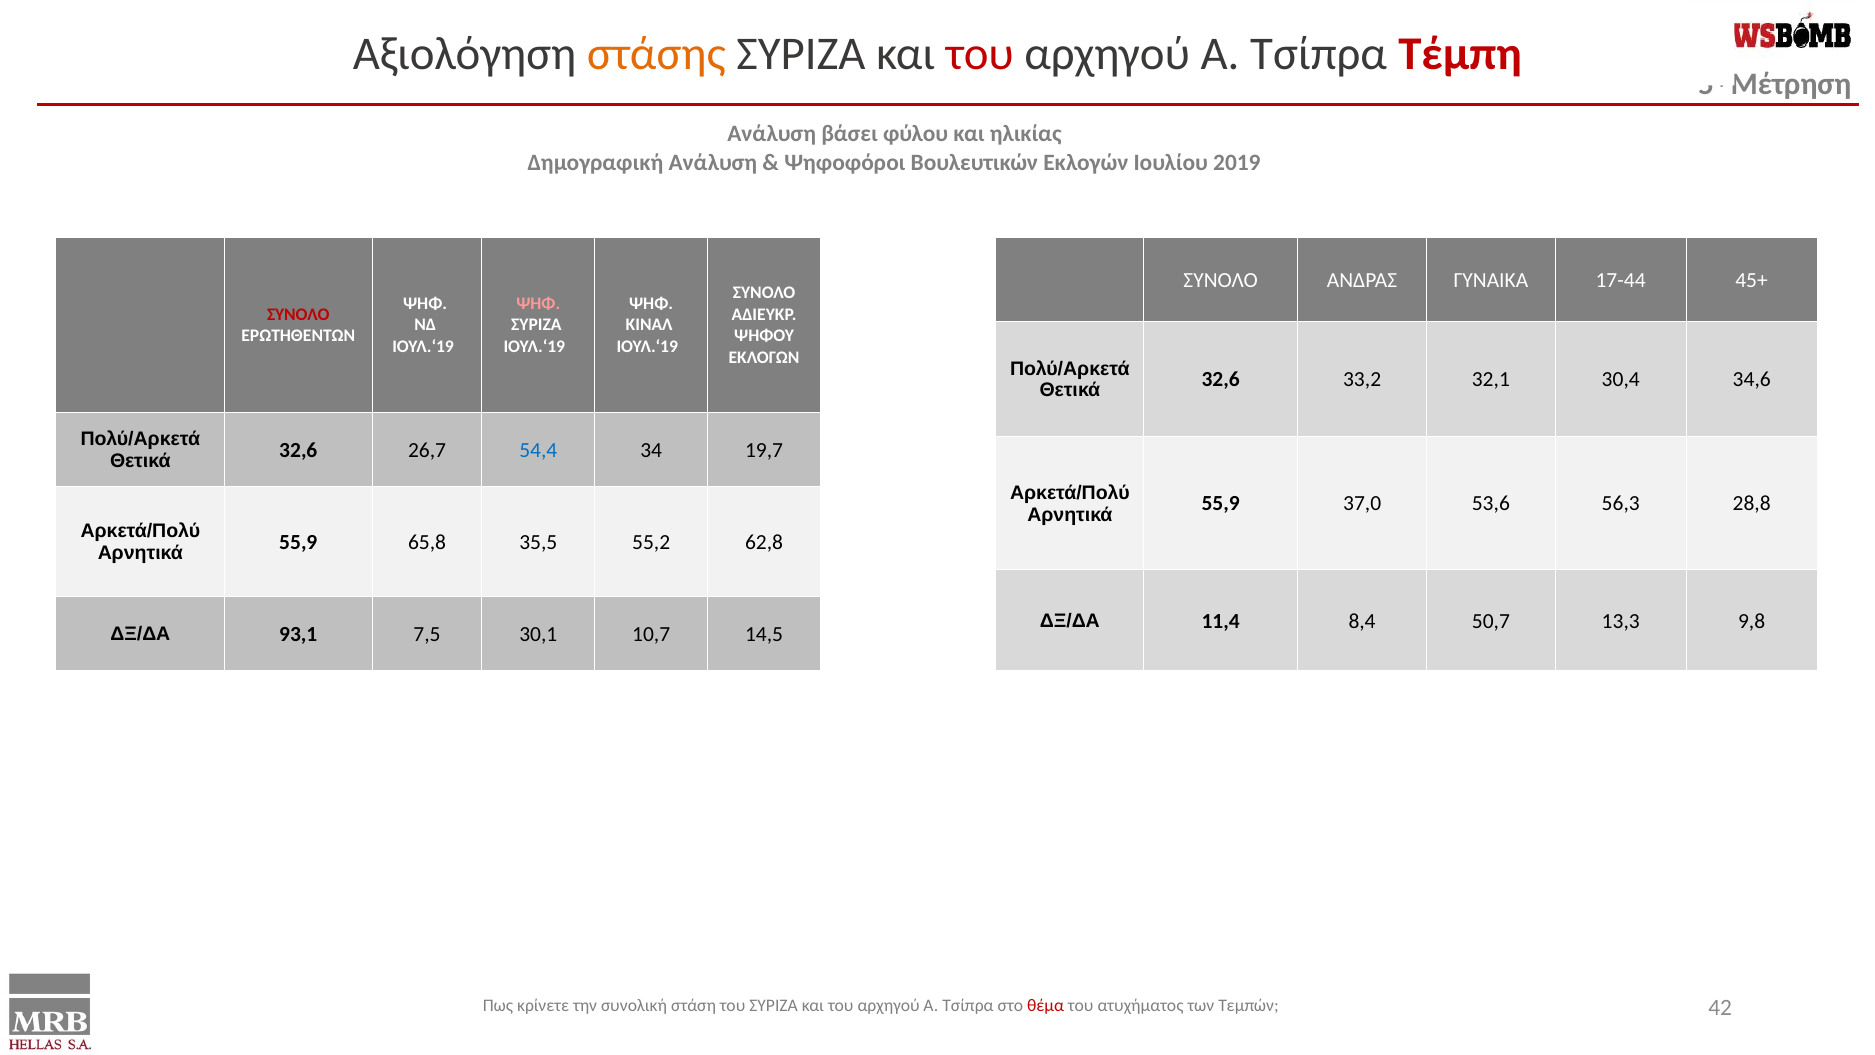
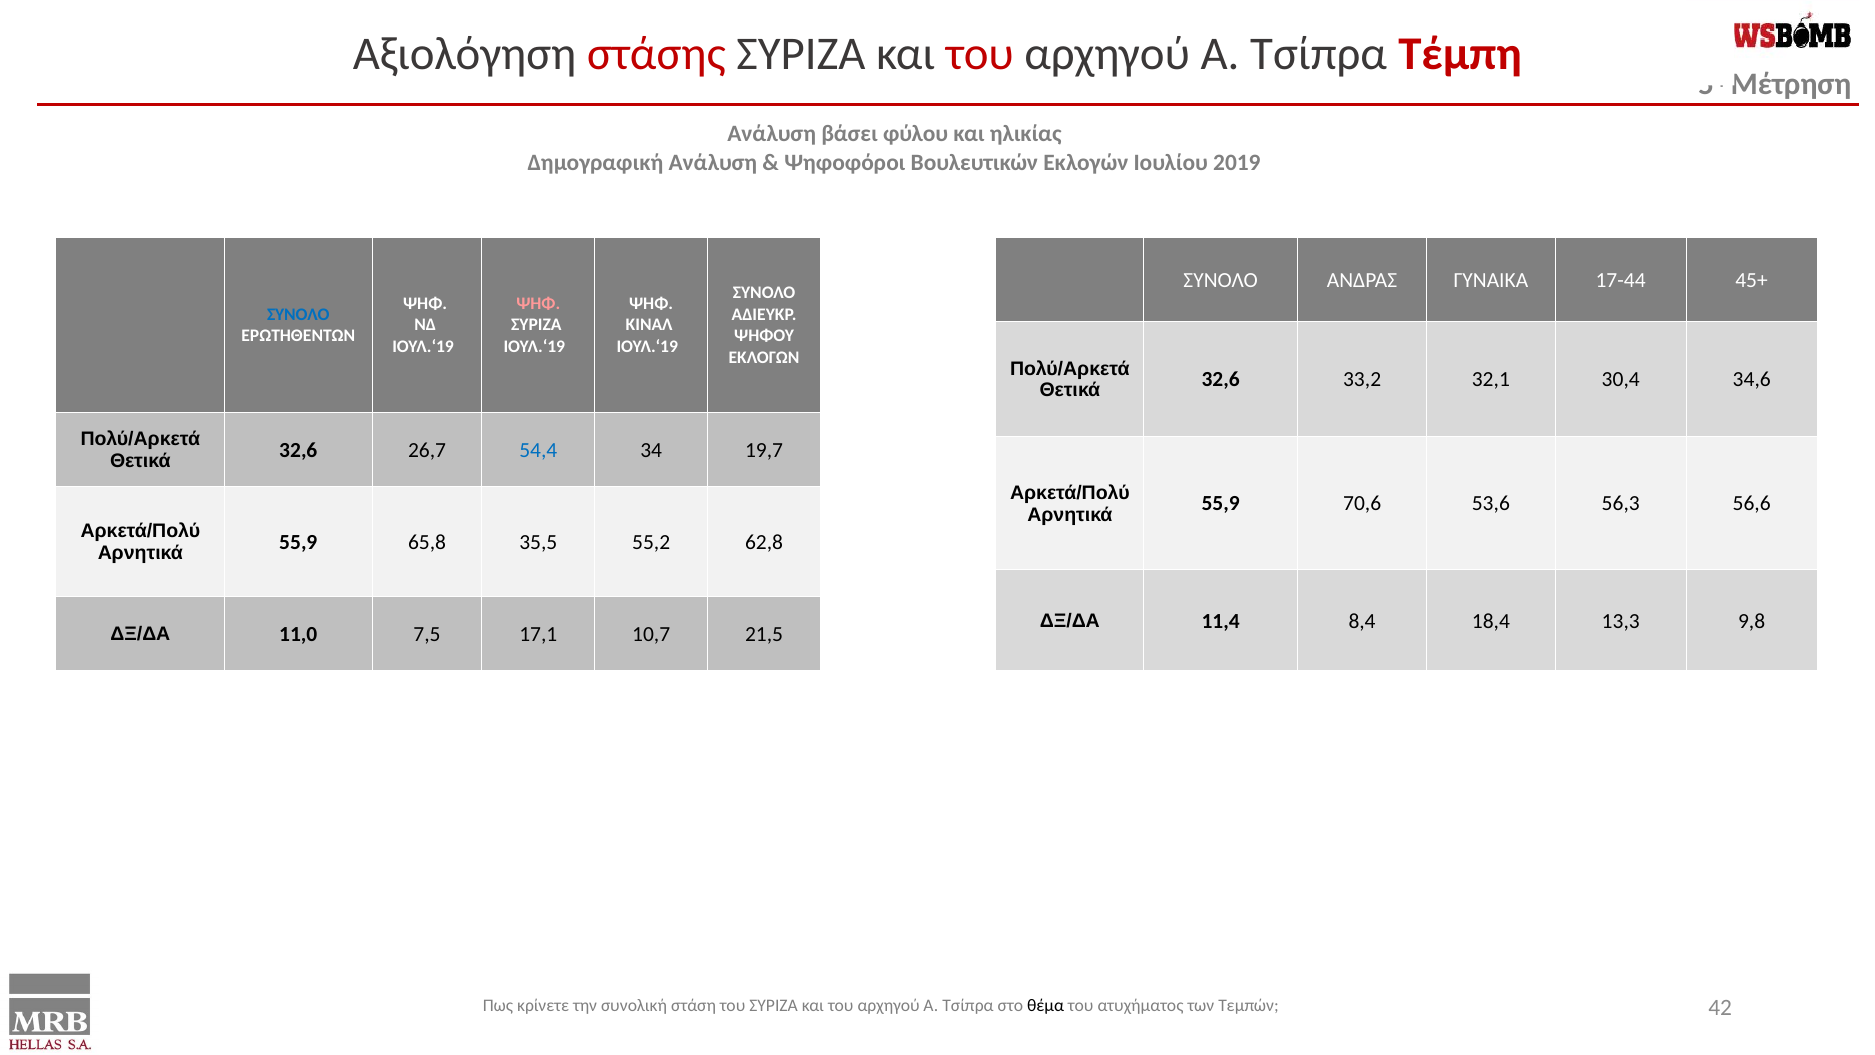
στάσης colour: orange -> red (656, 54)
ΣΥΝΟΛΟ colour: red -> blue (298, 314)
37,0: 37,0 -> 70,6 (1362, 504)
28,8: 28,8 -> 56,6 (1752, 504)
50,7: 50,7 -> 18,4 (1491, 621)
93,1: 93,1 -> 11,0 (298, 634)
30,1: 30,1 -> 17,1 (538, 634)
14,5: 14,5 -> 21,5 (764, 634)
θέμα colour: red -> black (1046, 1006)
